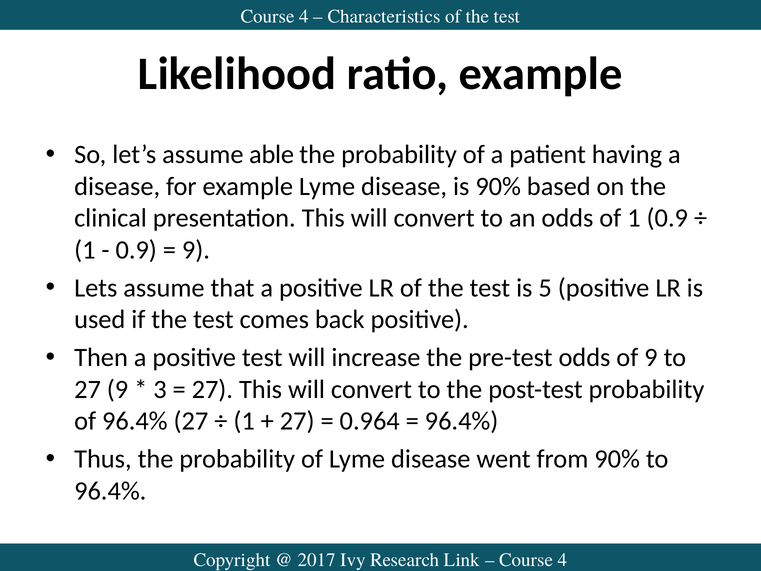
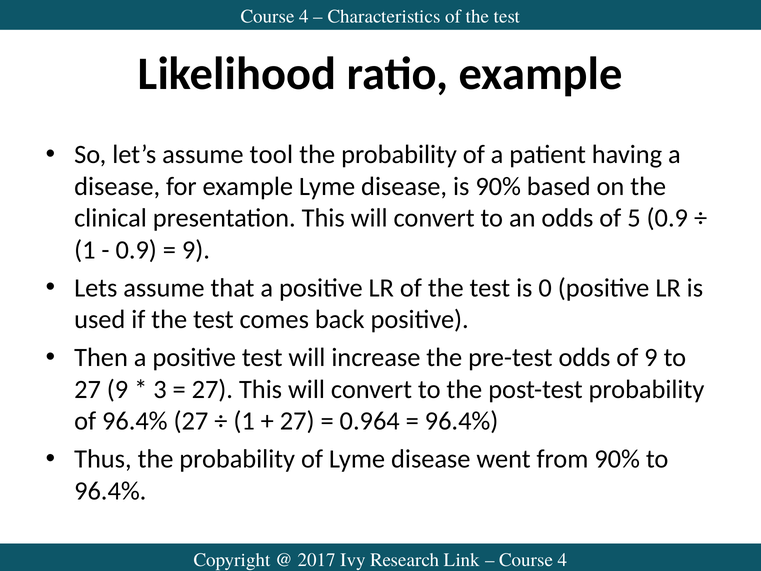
able: able -> tool (271, 155)
of 1: 1 -> 5 (634, 218)
5: 5 -> 0 (545, 288)
